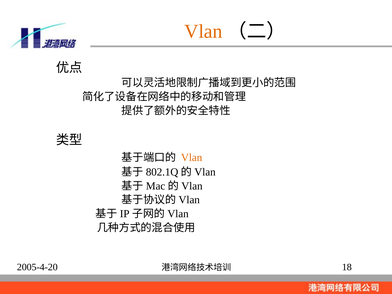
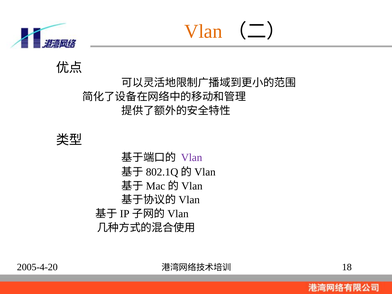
Vlan colour: orange -> purple (192, 158)
